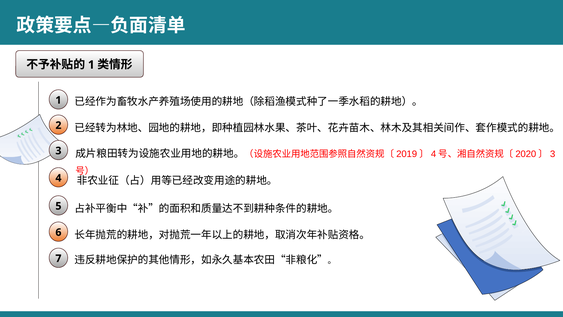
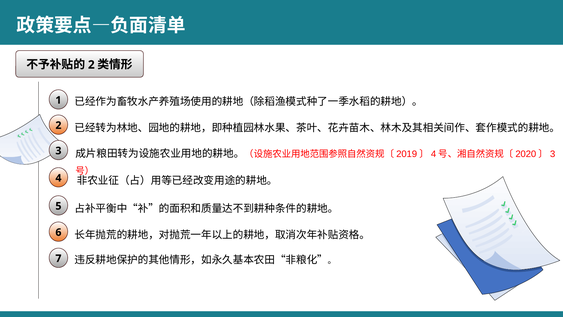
1: 1 -> 2 (91, 65)
